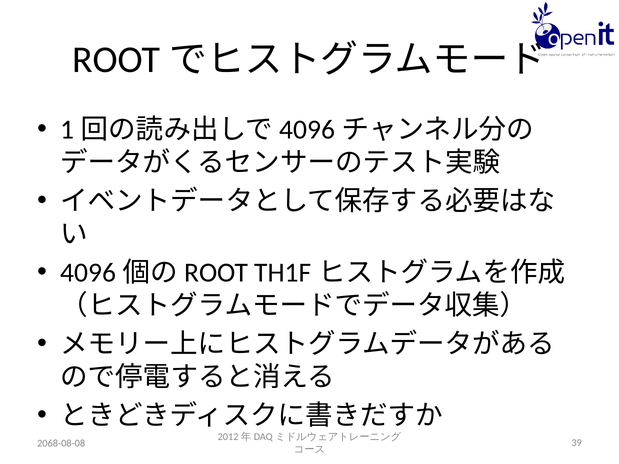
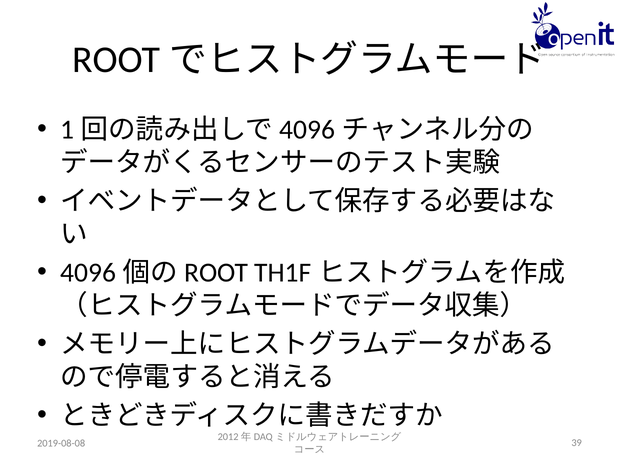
2068-08-08: 2068-08-08 -> 2019-08-08 (61, 443)
